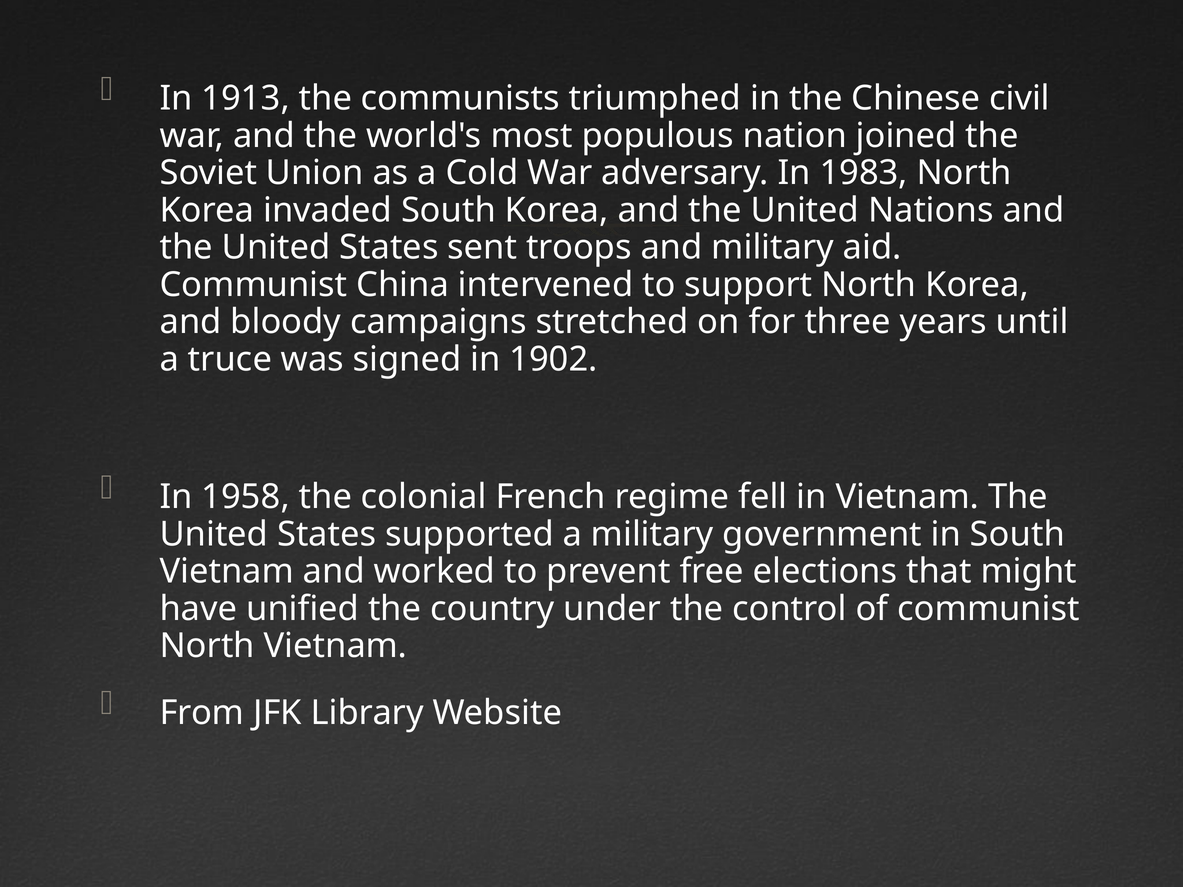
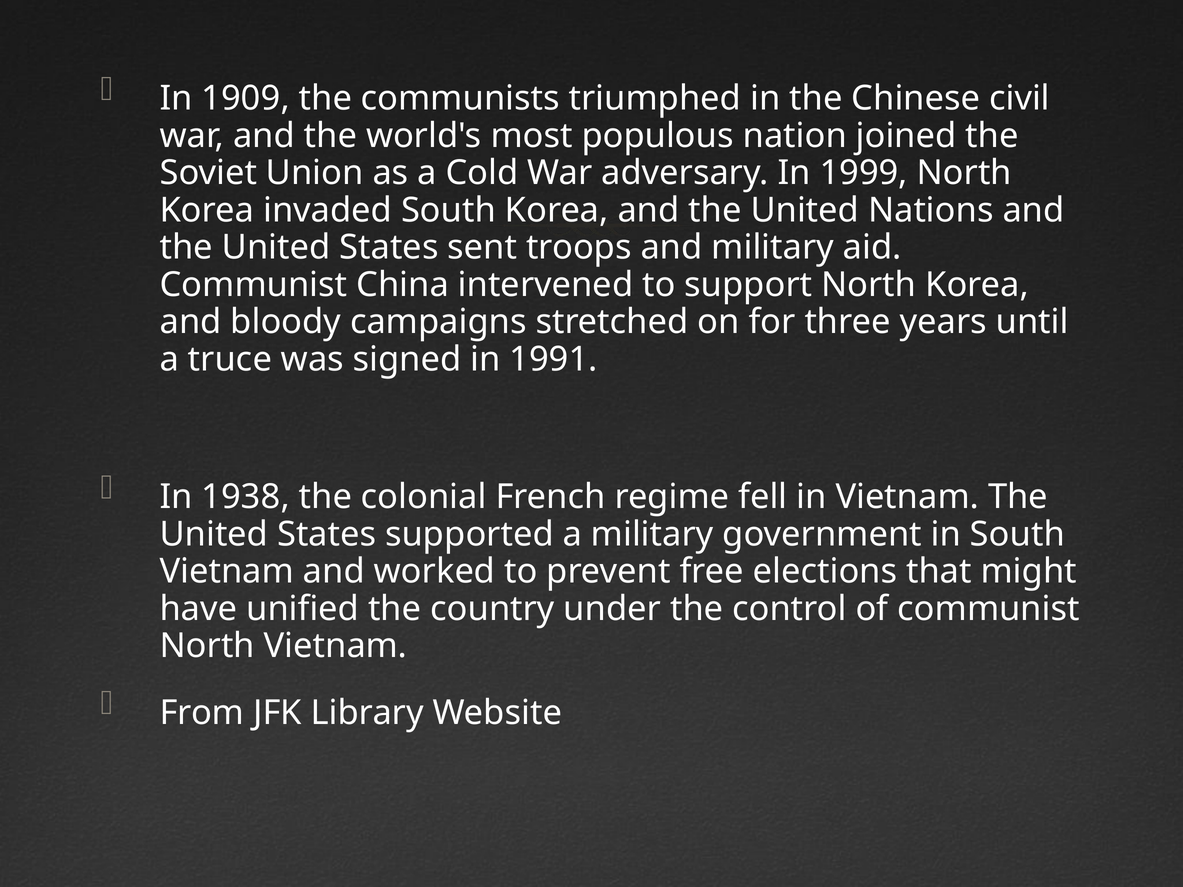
1913: 1913 -> 1909 (246, 99)
1983: 1983 -> 1999 (864, 173)
1902: 1902 -> 1991 (554, 359)
1958: 1958 -> 1938 (246, 497)
